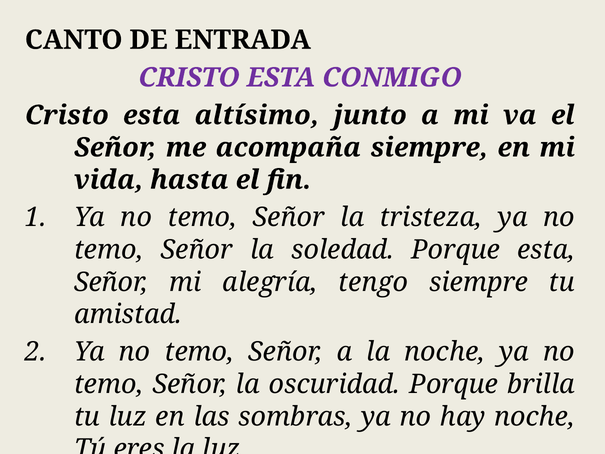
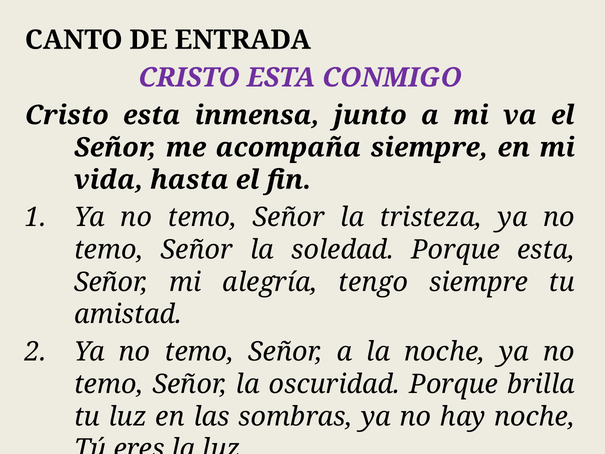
altísimo: altísimo -> inmensa (257, 115)
